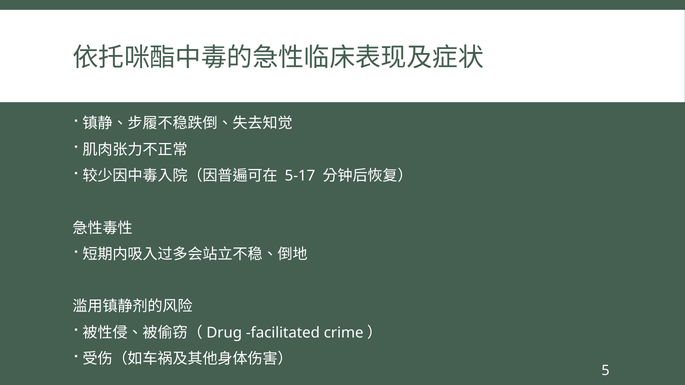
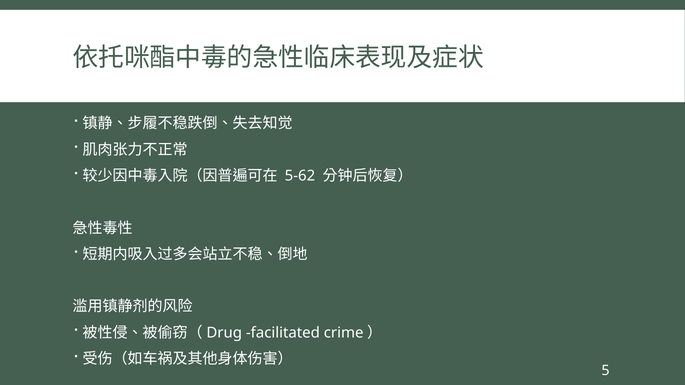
5-17: 5-17 -> 5-62 (300, 176)
